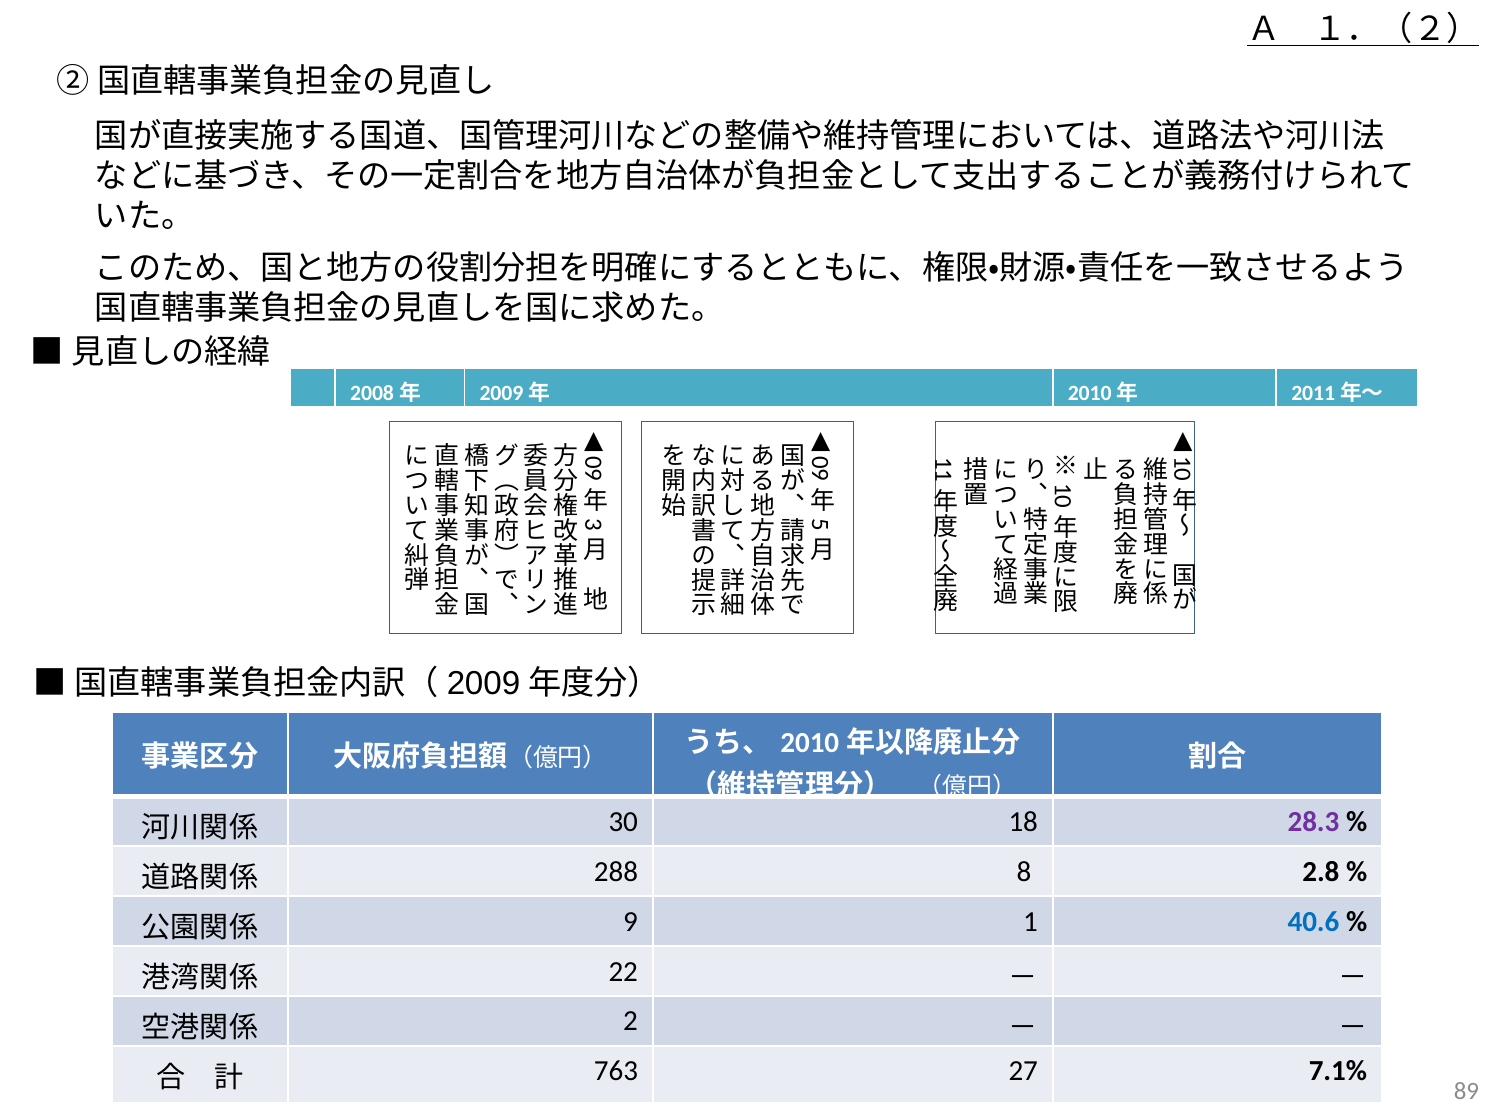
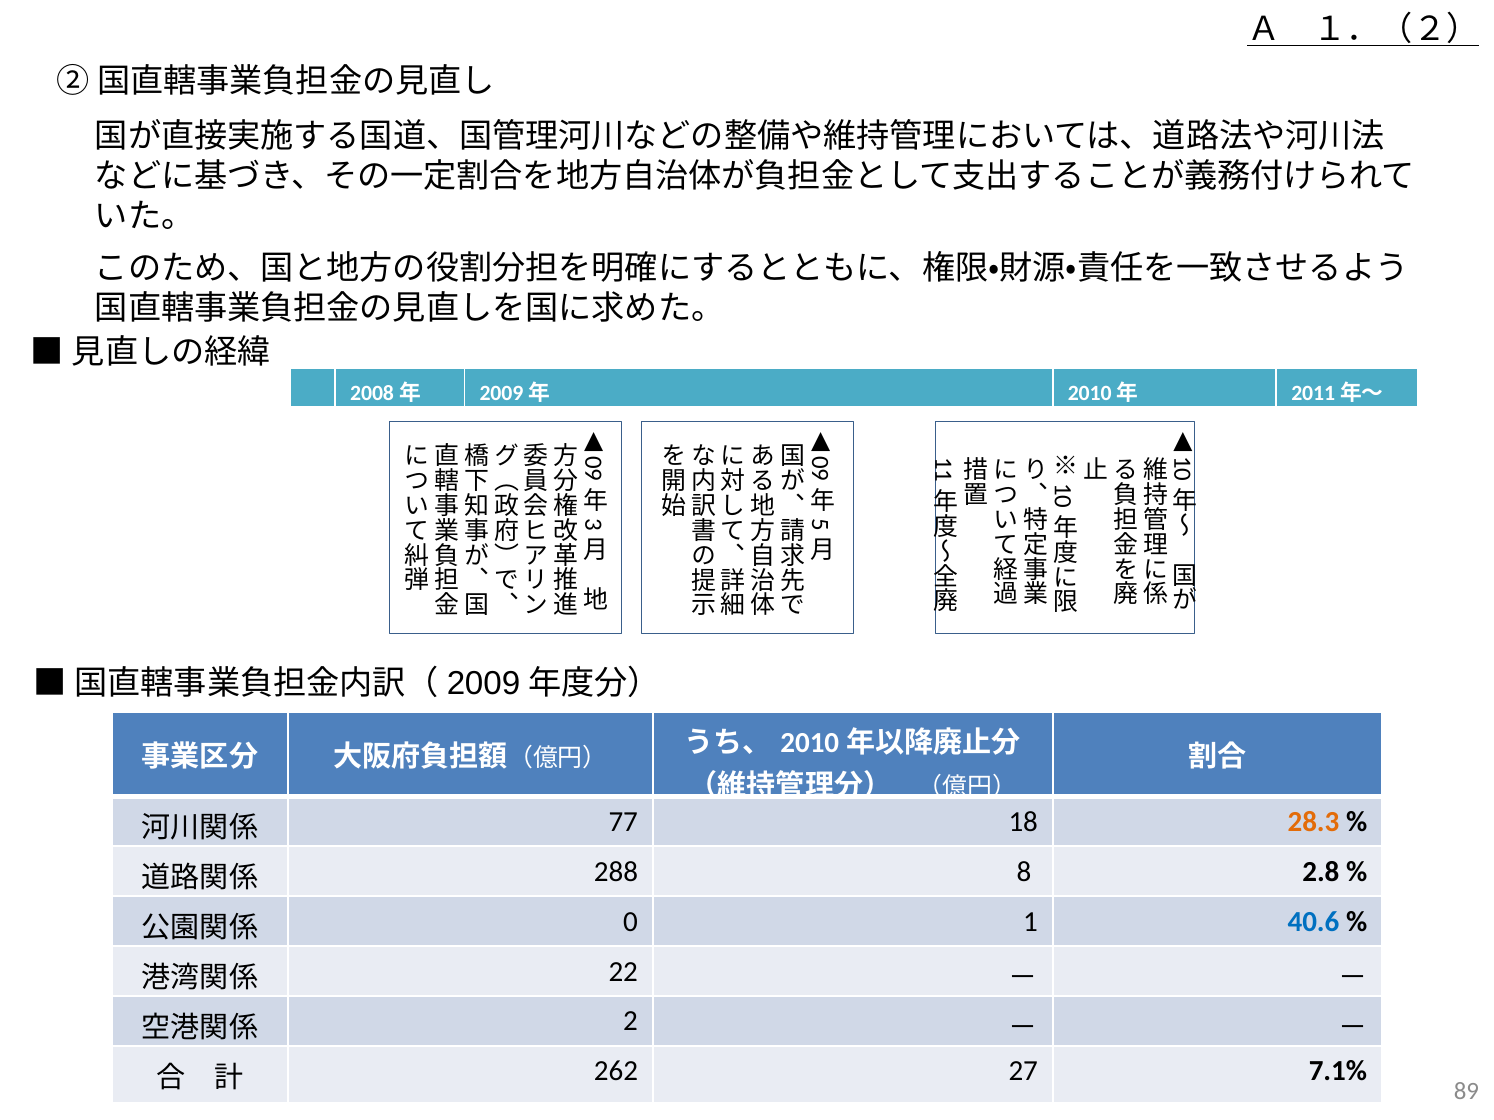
30: 30 -> 77 (623, 822)
28.3 colour: purple -> orange (1314, 822)
9: 9 -> 0 (631, 922)
763: 763 -> 262 (616, 1072)
